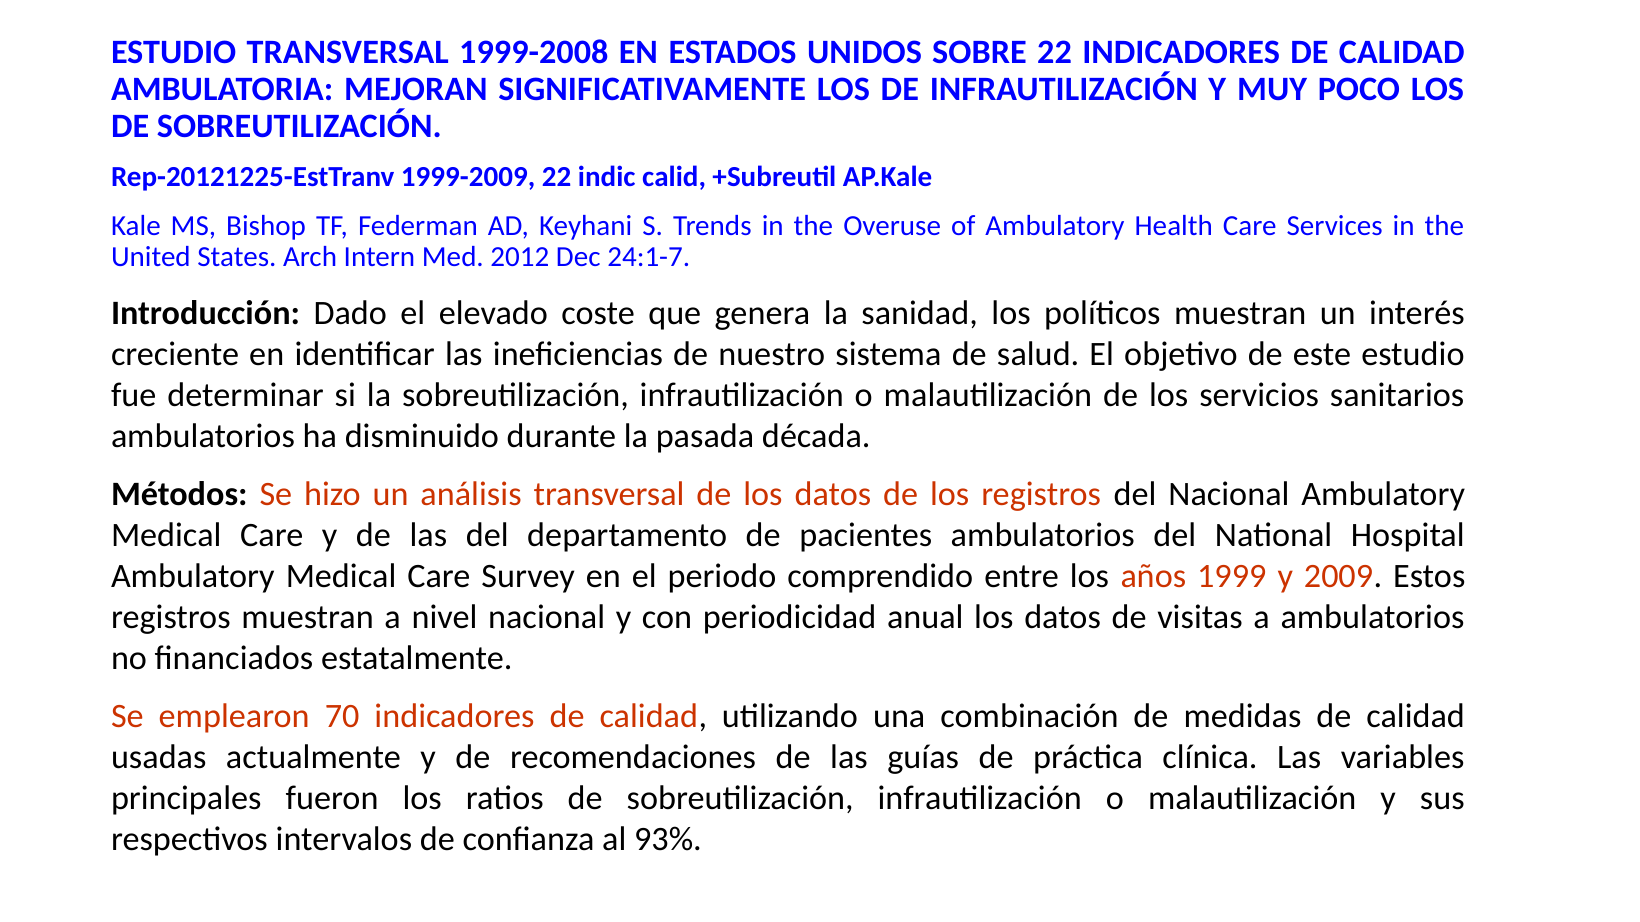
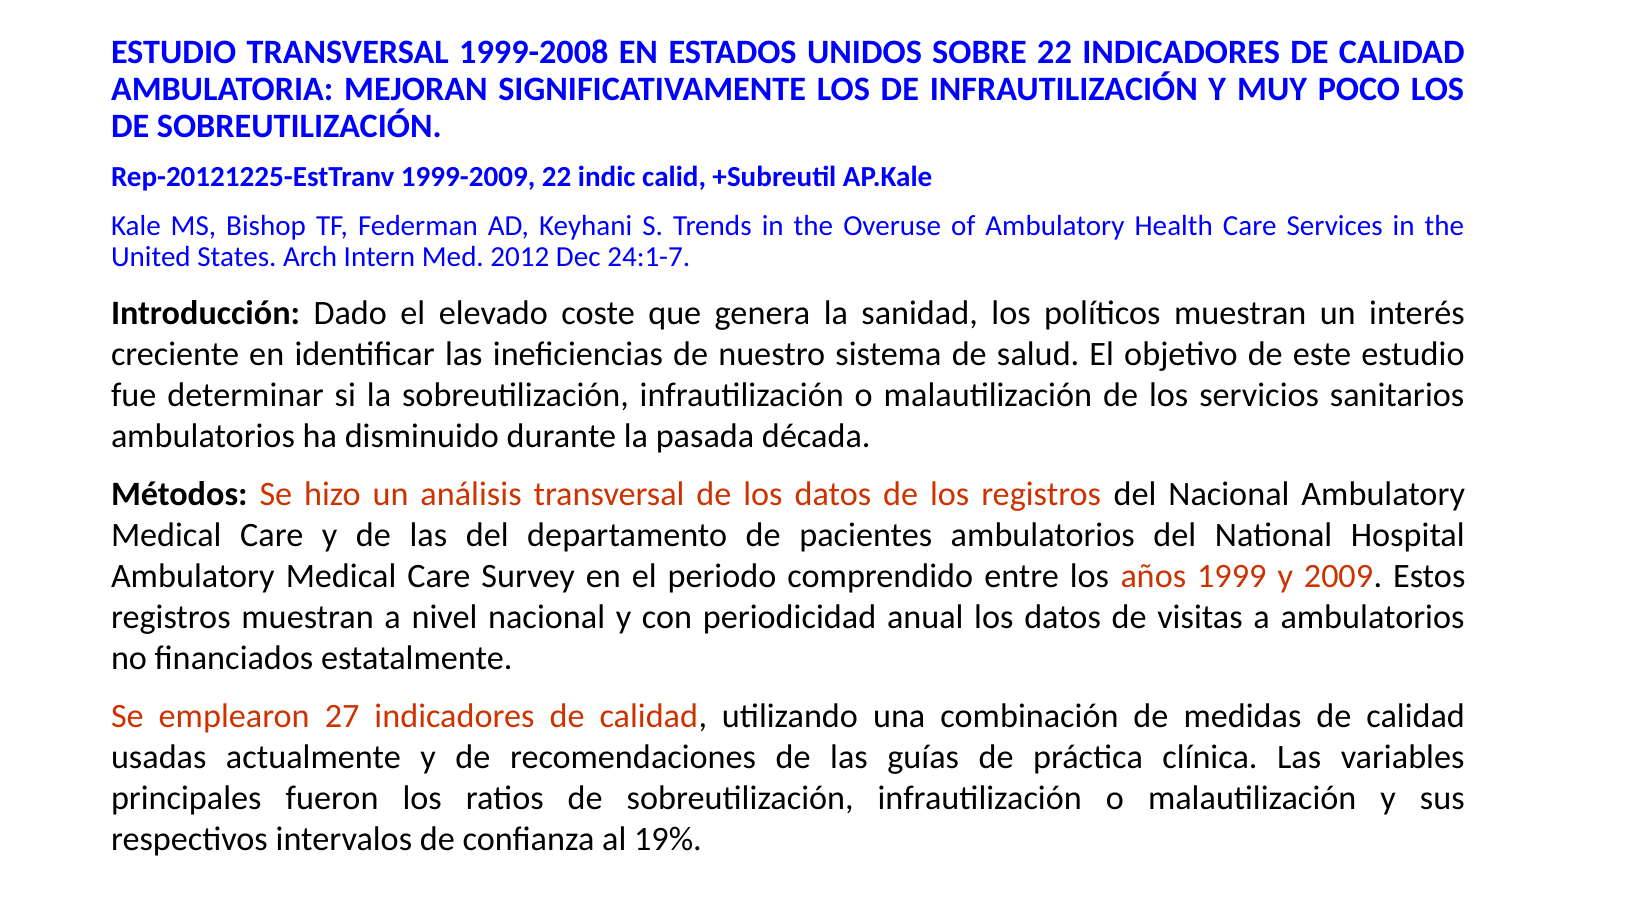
70: 70 -> 27 (342, 717)
93%: 93% -> 19% (668, 840)
